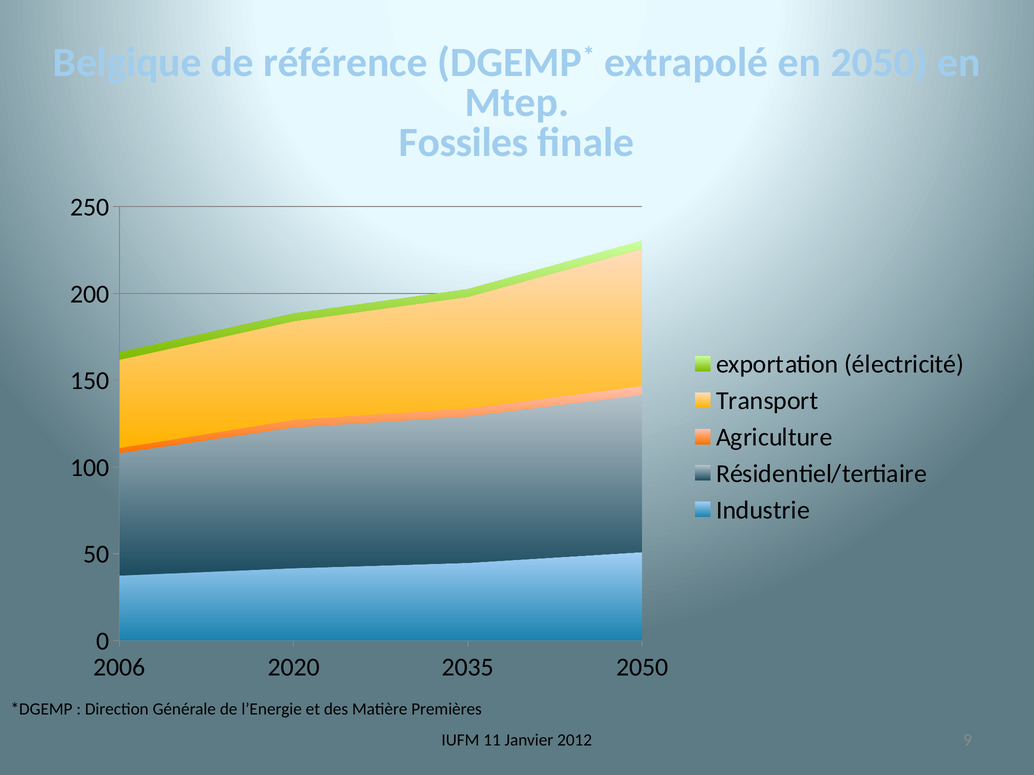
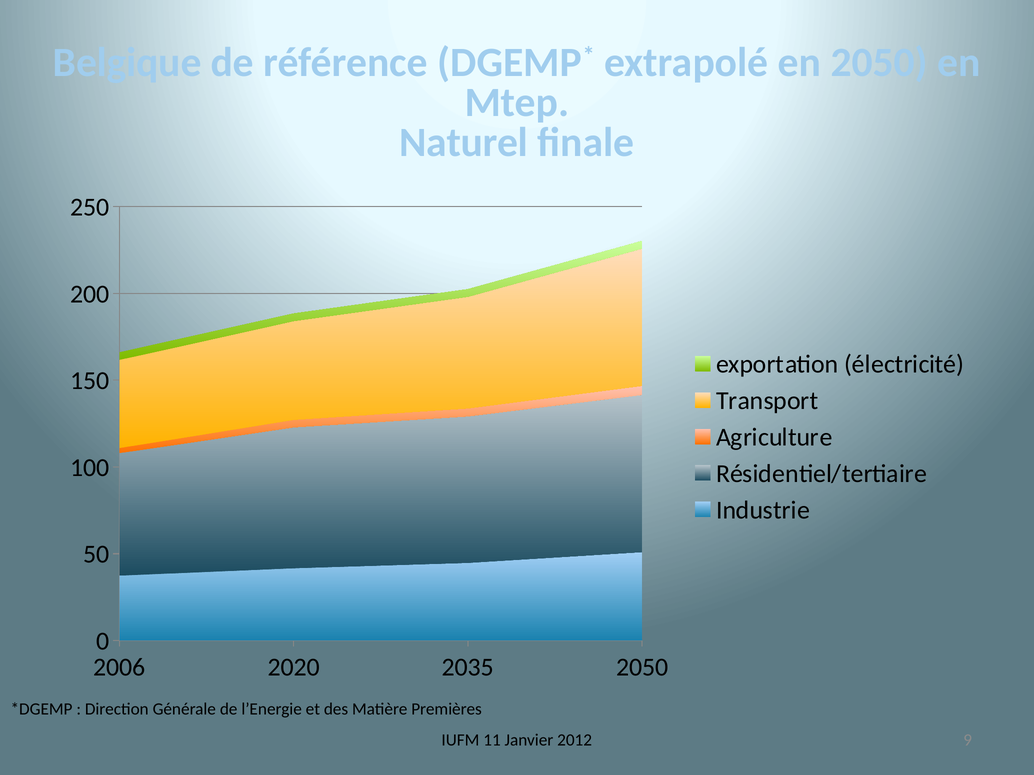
Fossiles: Fossiles -> Naturel (464, 142)
